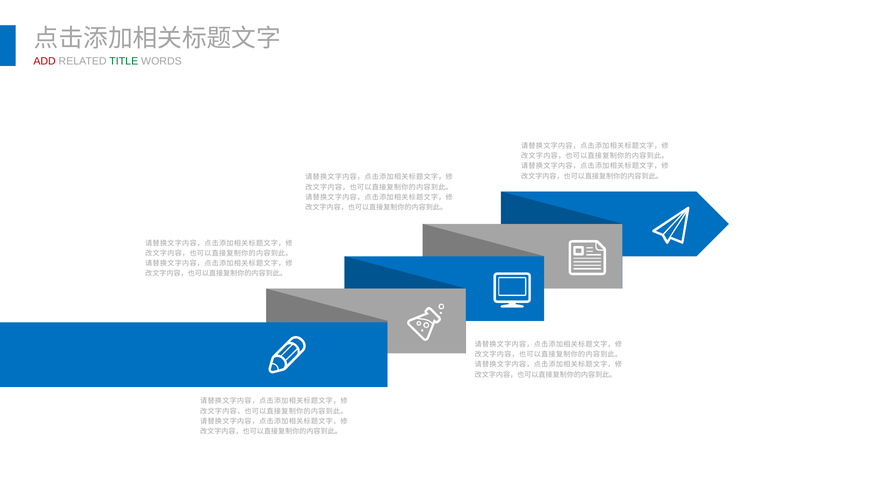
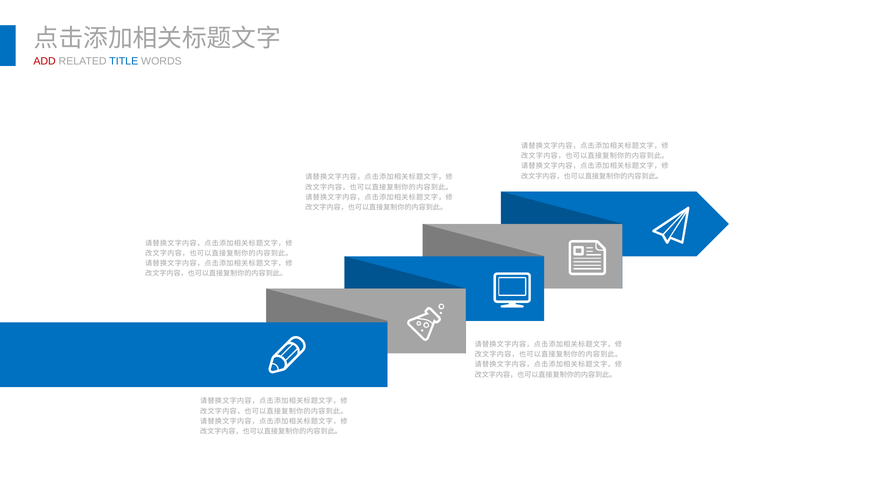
TITLE colour: green -> blue (124, 61)
